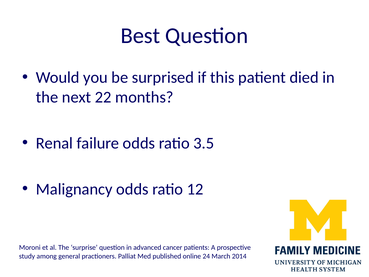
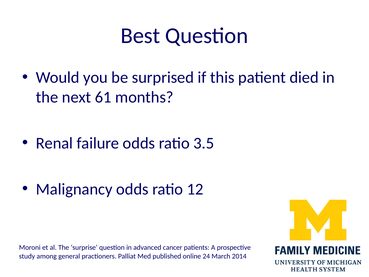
22: 22 -> 61 (103, 97)
